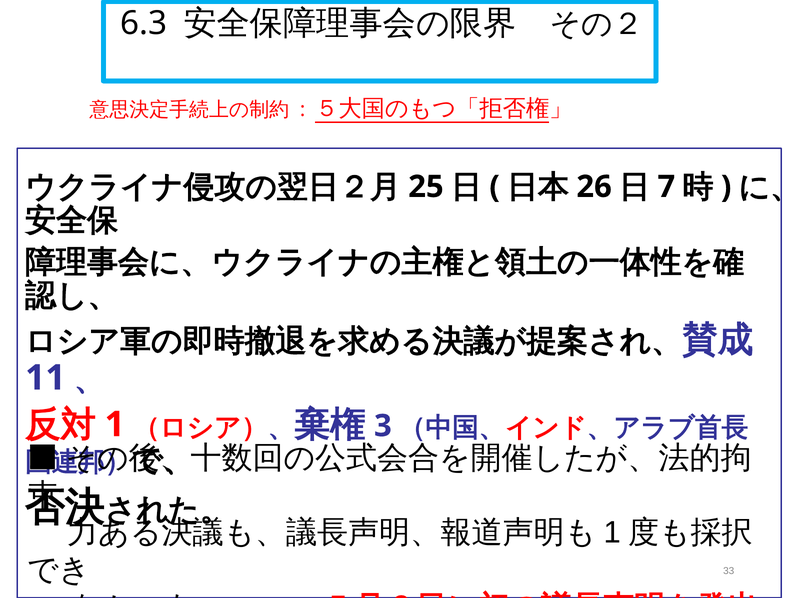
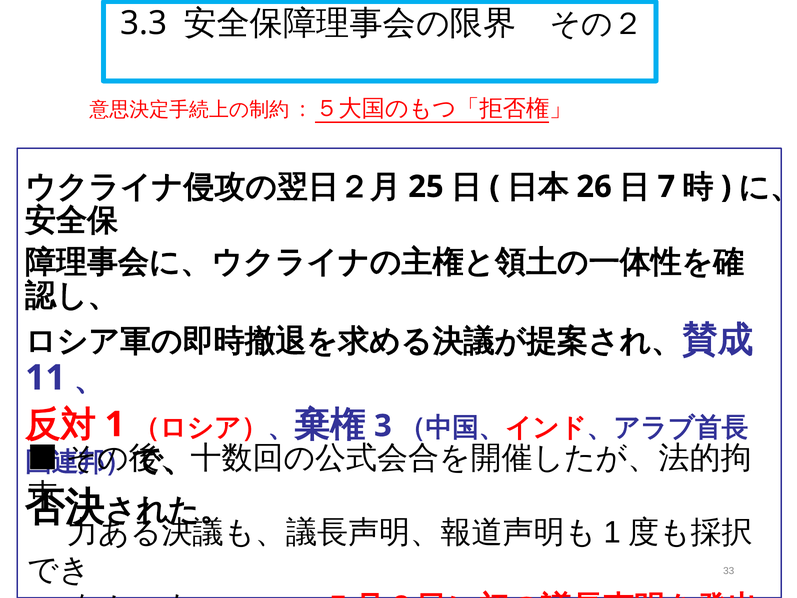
6.3: 6.3 -> 3.3 (144, 23)
